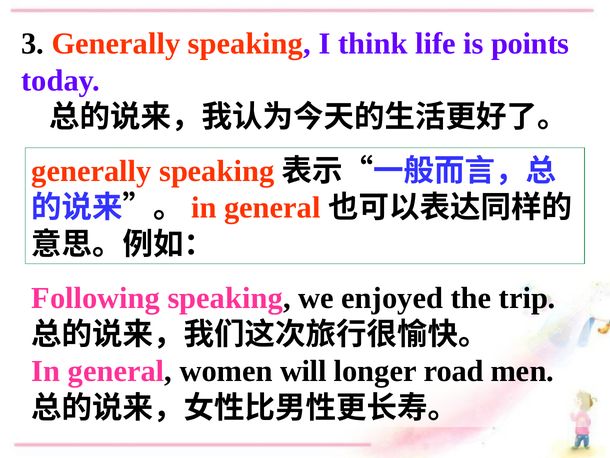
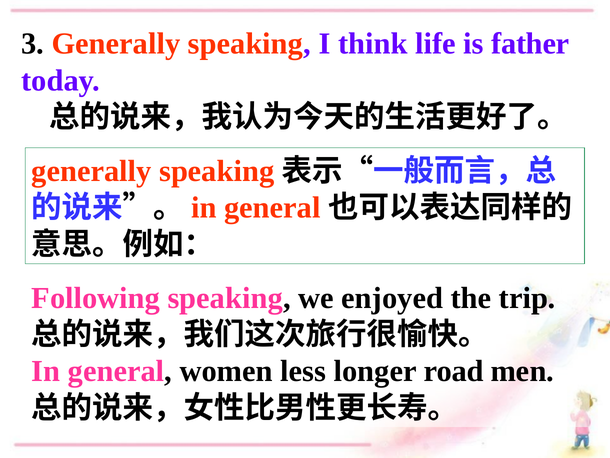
points: points -> father (530, 44)
will: will -> less (303, 371)
